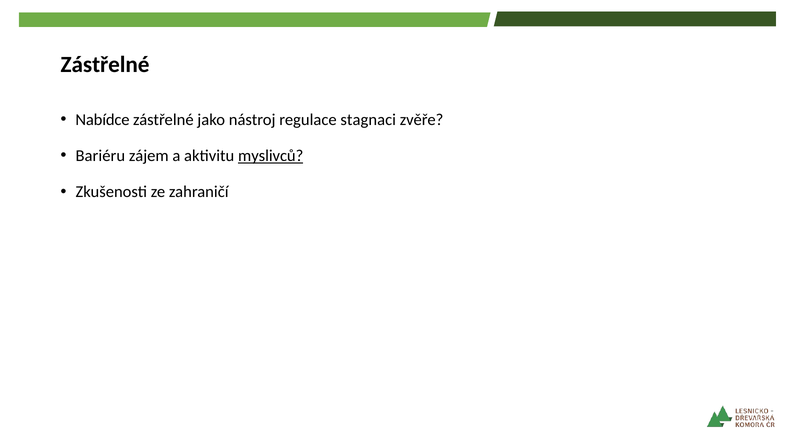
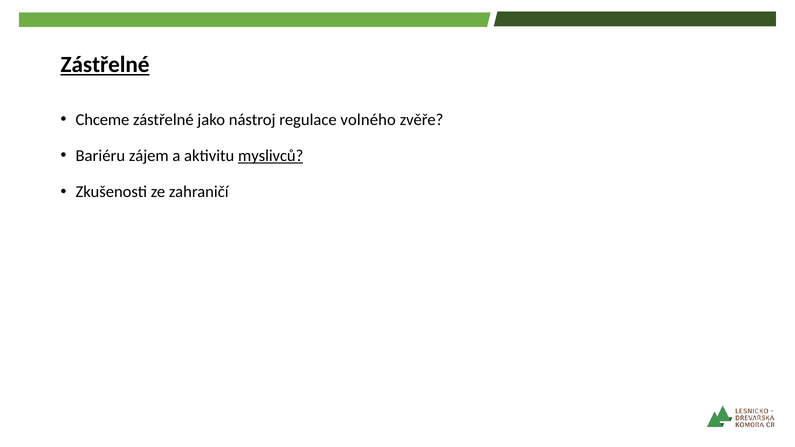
Zástřelné underline: none -> present (105, 65)
Nabídce: Nabídce -> Chceme (102, 120)
stagnaci: stagnaci -> volného (368, 120)
